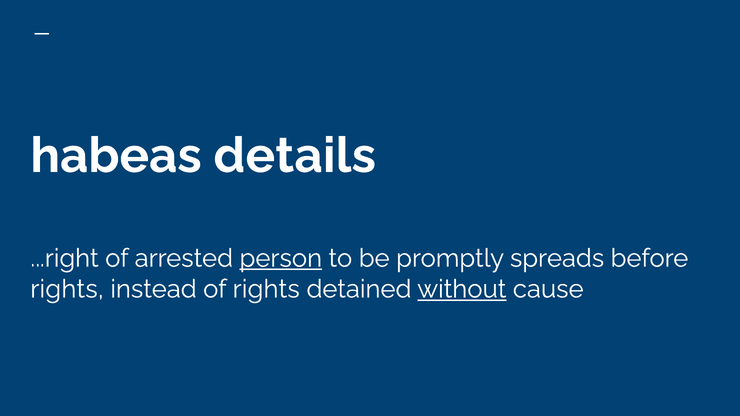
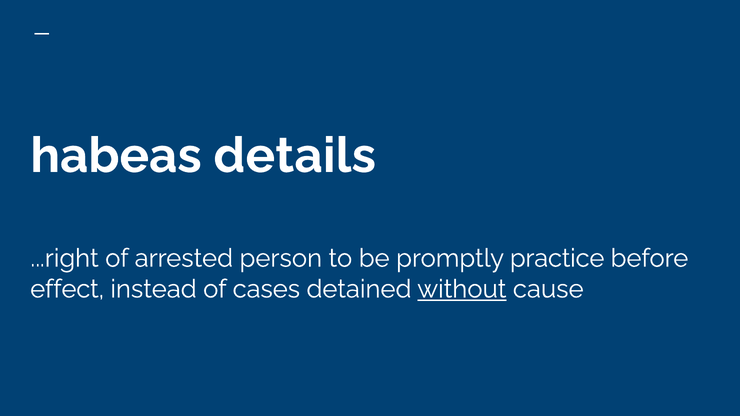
person underline: present -> none (281, 258)
spreads: spreads -> practice (557, 258)
rights: rights -> effect (67, 289)
of rights: rights -> cases (266, 289)
